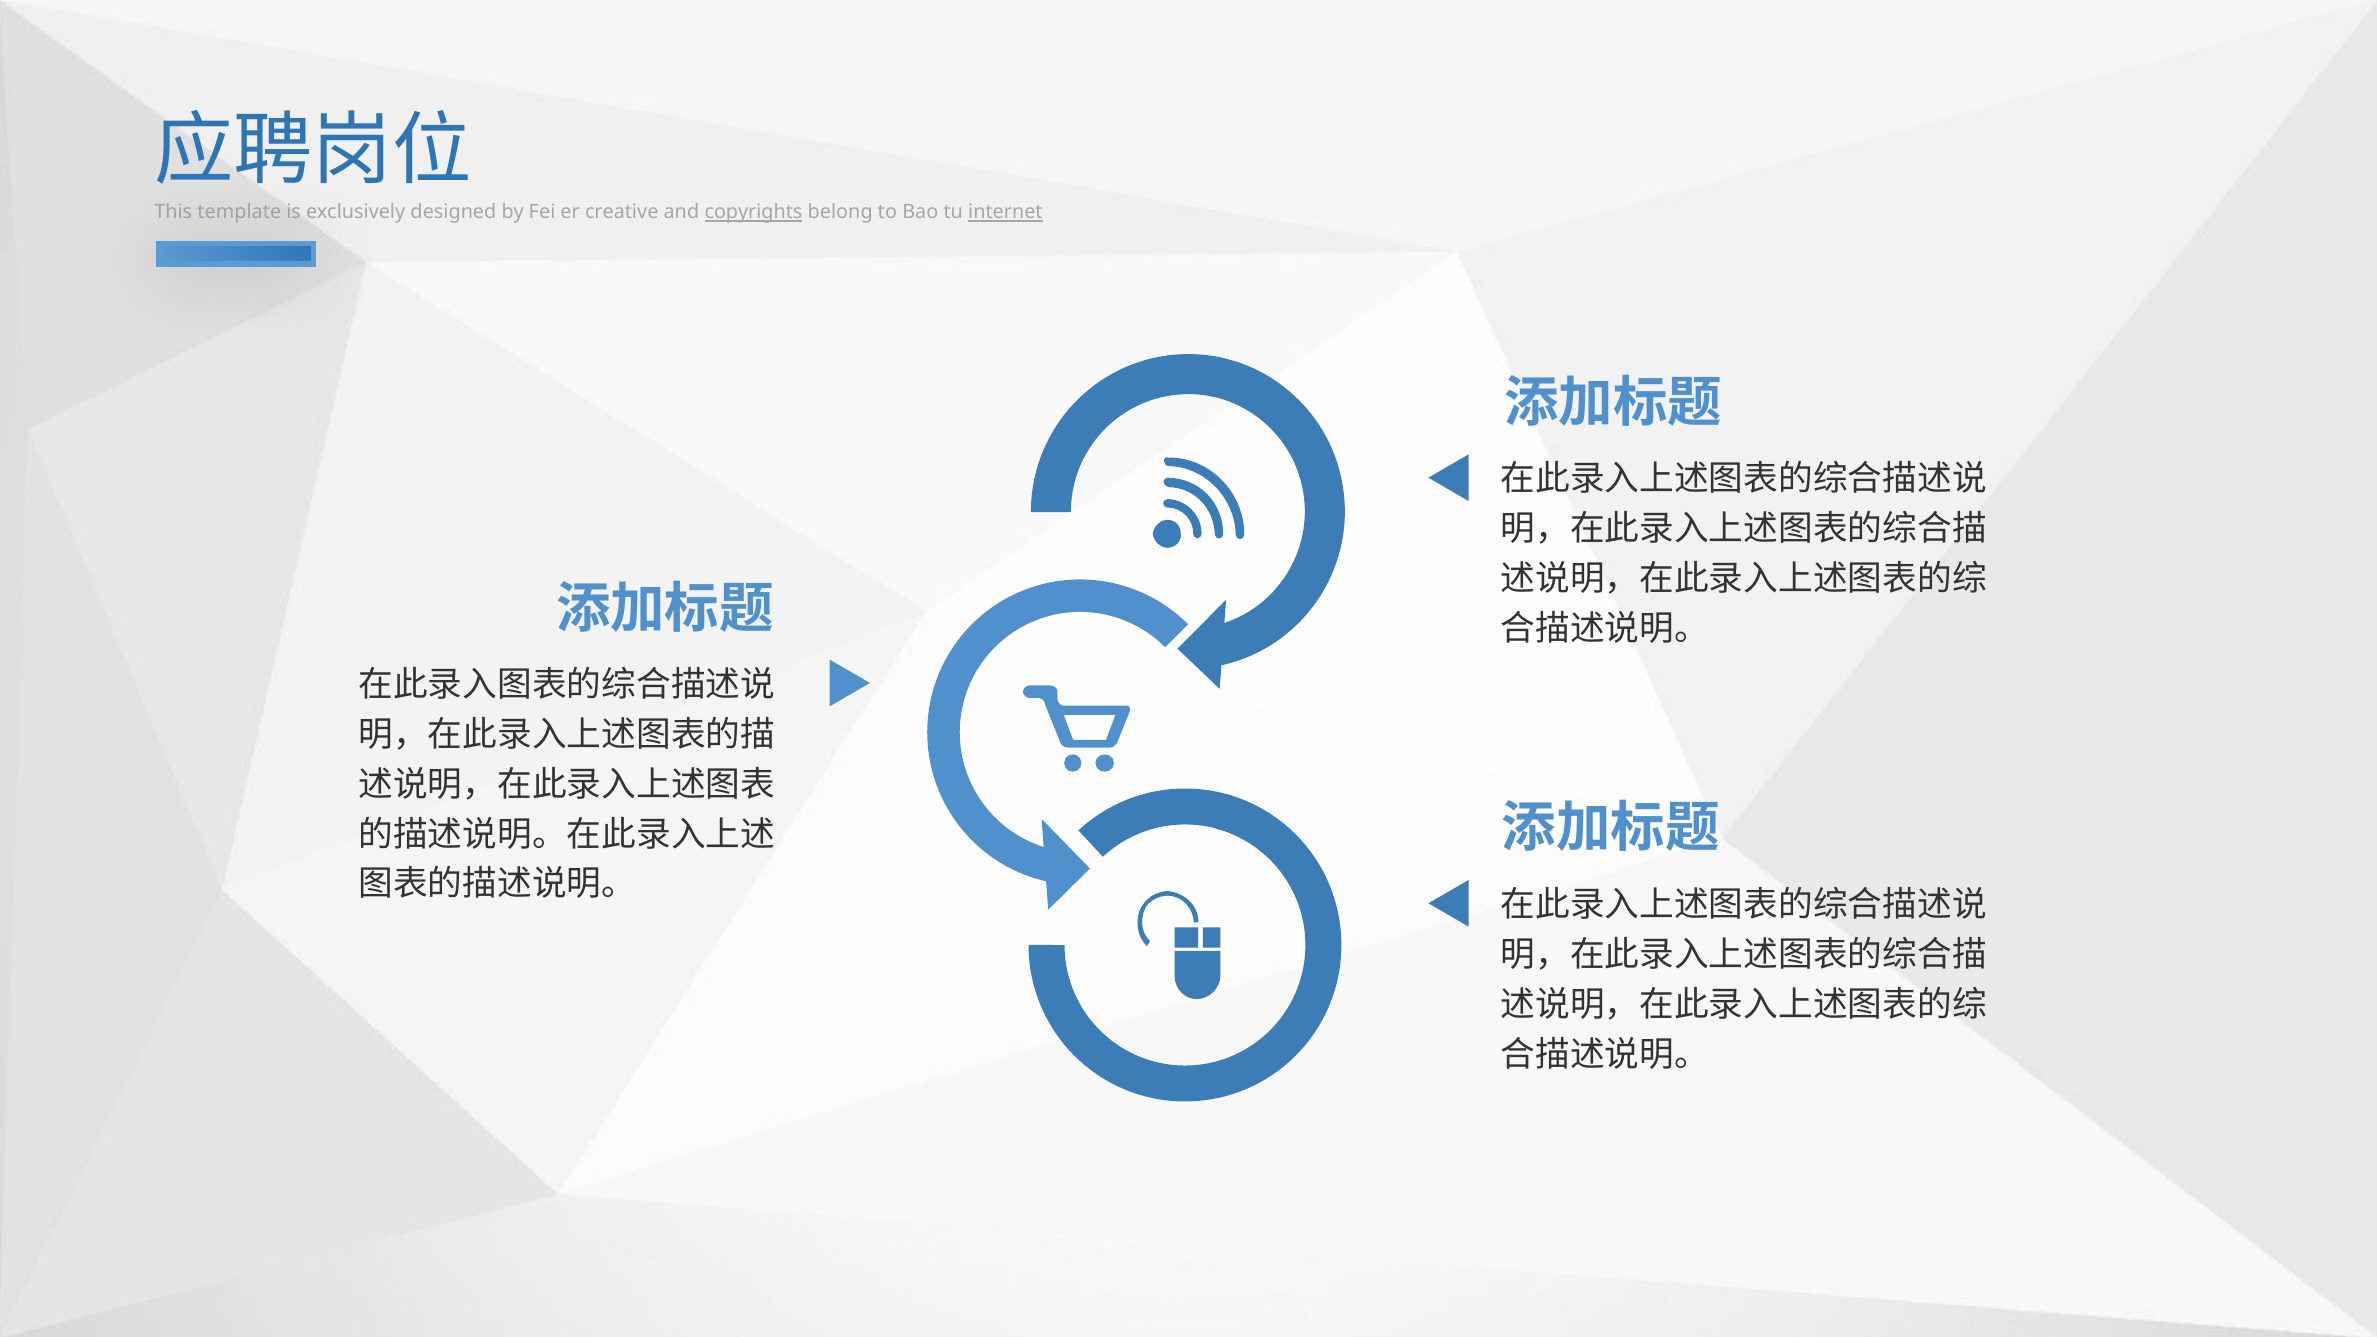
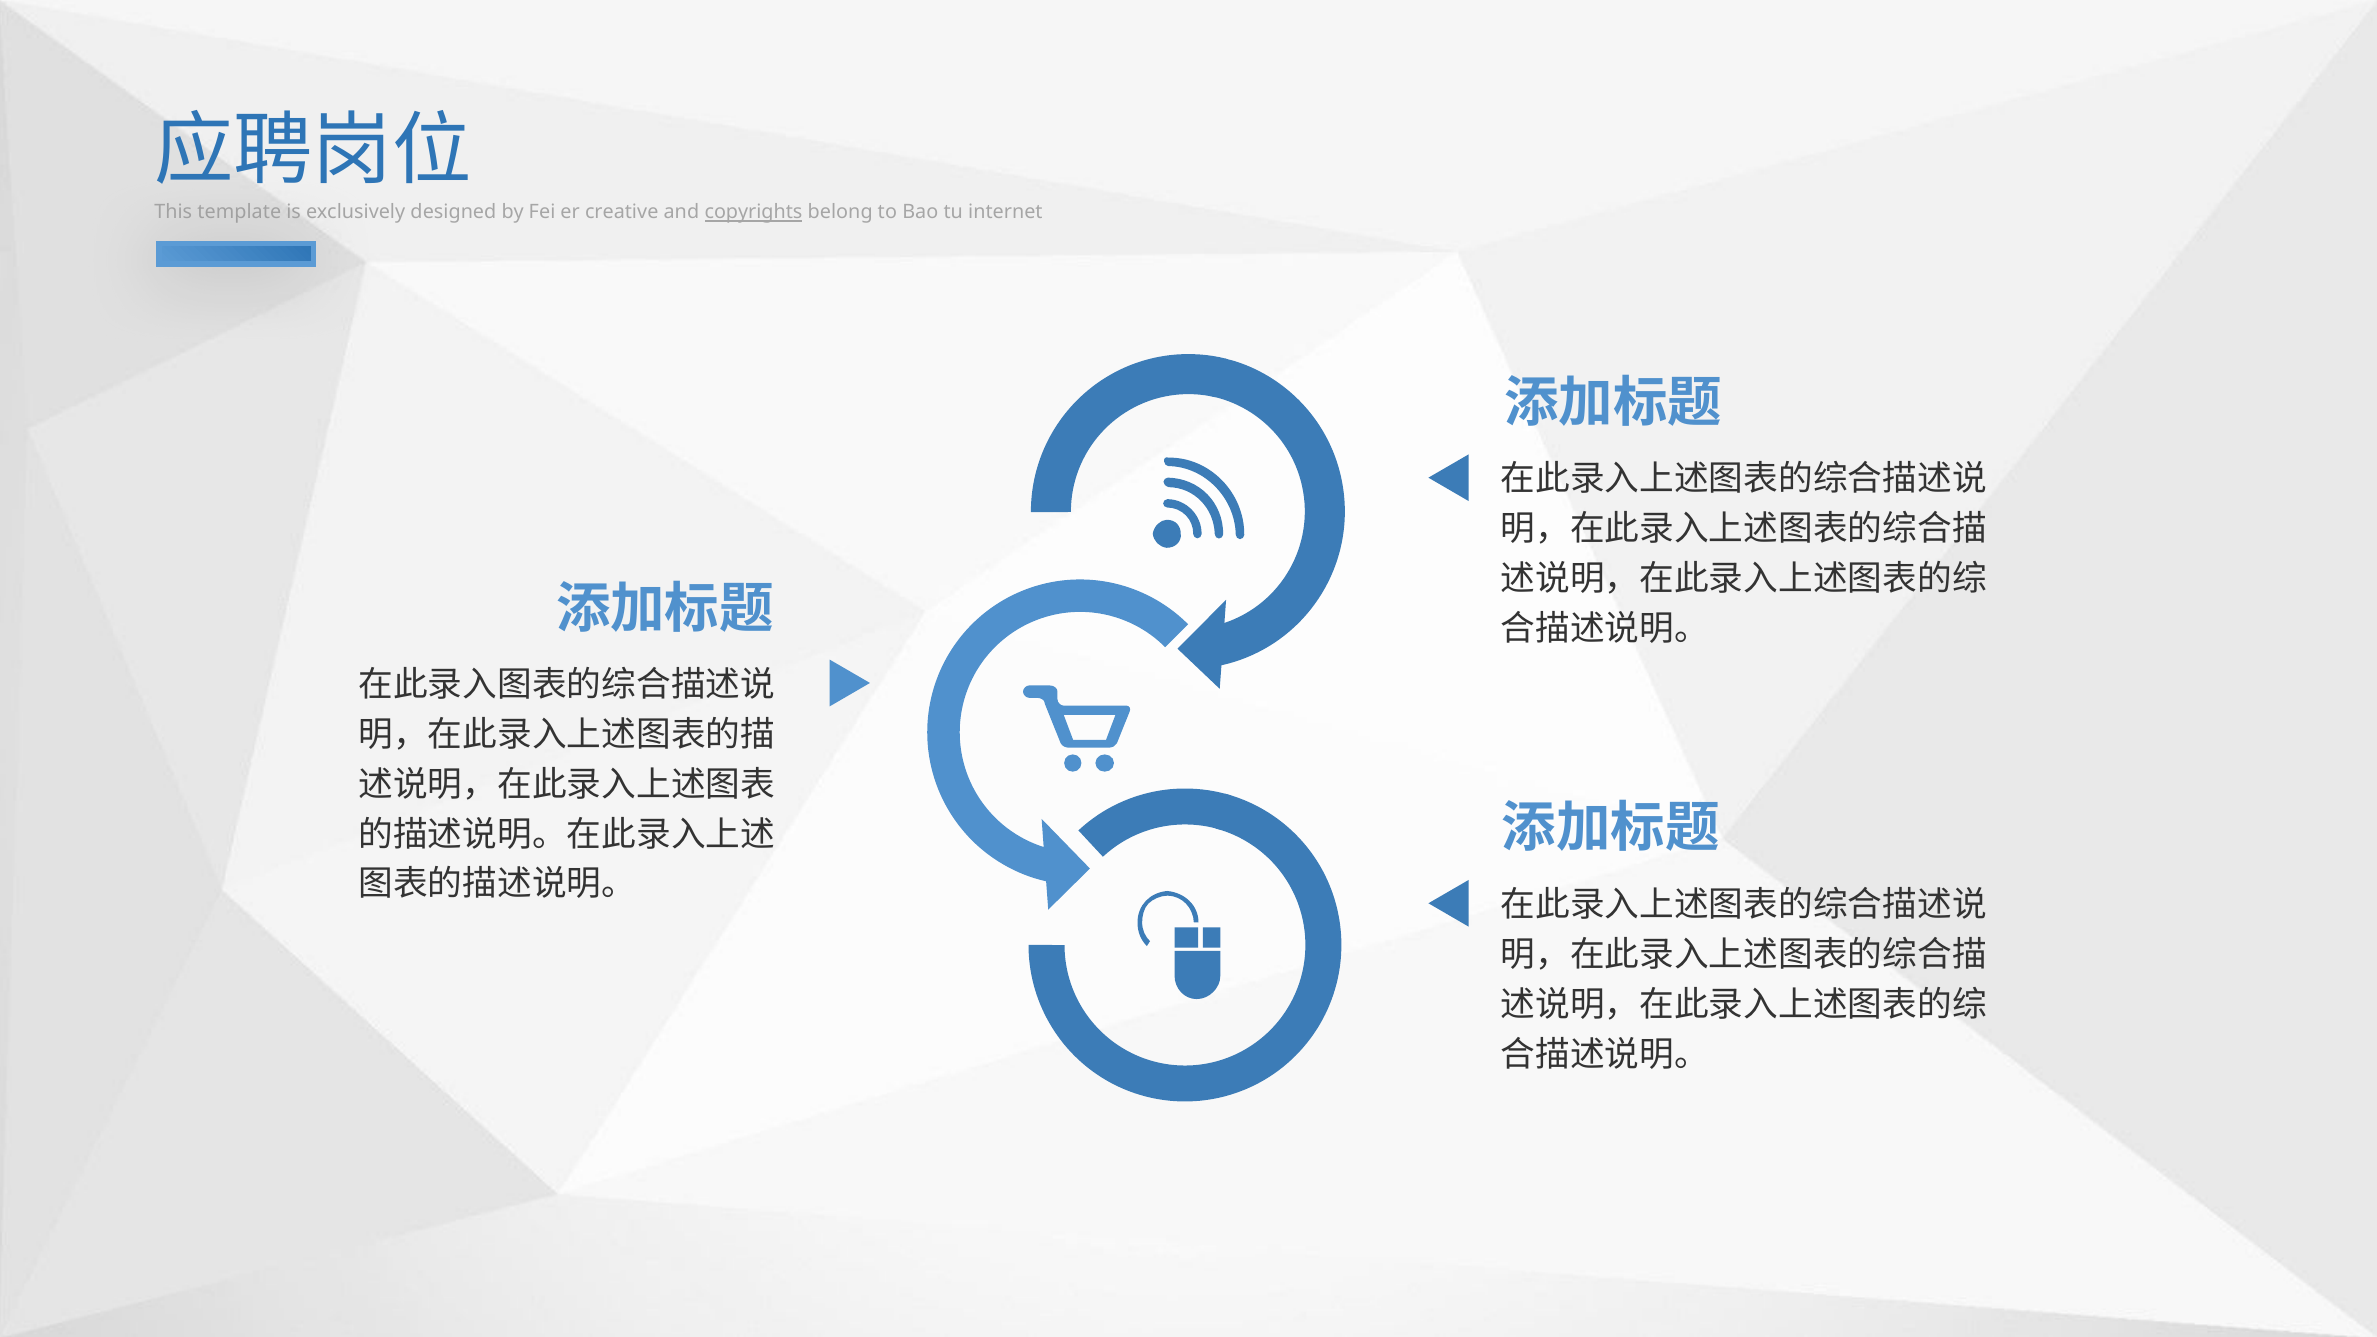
internet underline: present -> none (1005, 212)
